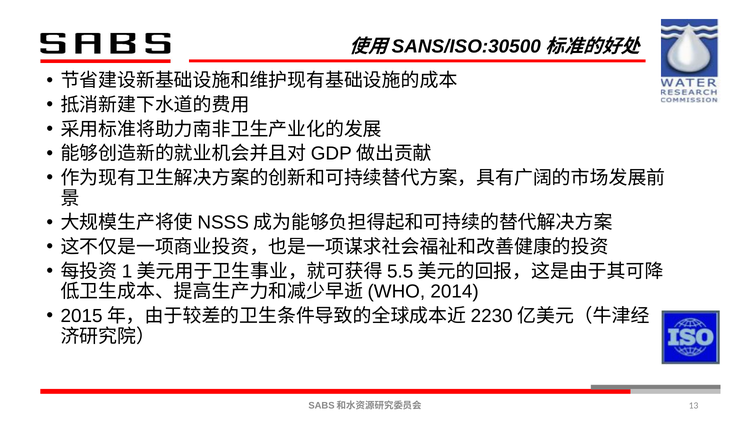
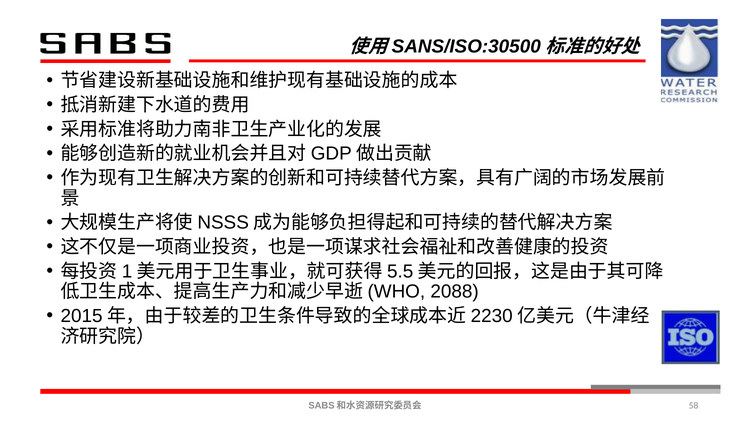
2014: 2014 -> 2088 (455, 292)
13: 13 -> 58 (694, 406)
